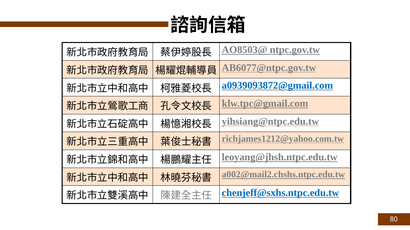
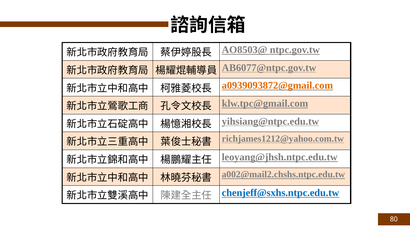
a0939093872@gmail.com colour: blue -> orange (277, 86)
